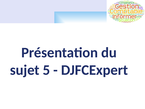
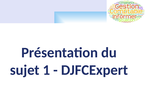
5: 5 -> 1 (46, 70)
